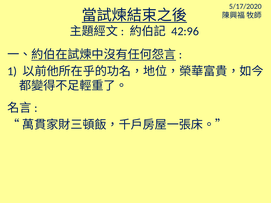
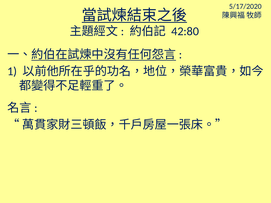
42:96: 42:96 -> 42:80 (185, 31)
